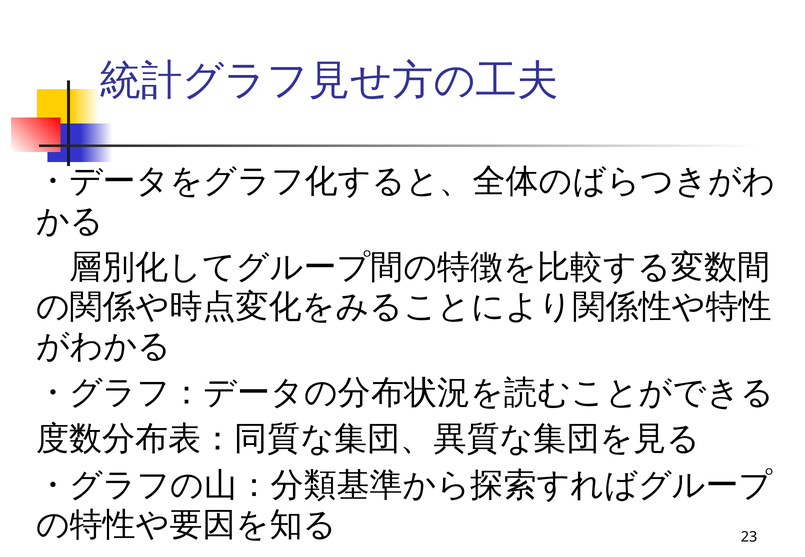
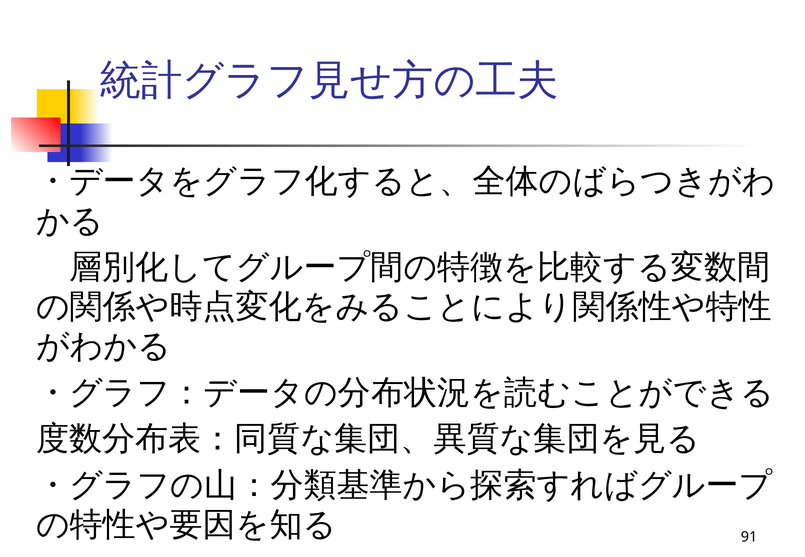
23: 23 -> 91 (749, 537)
